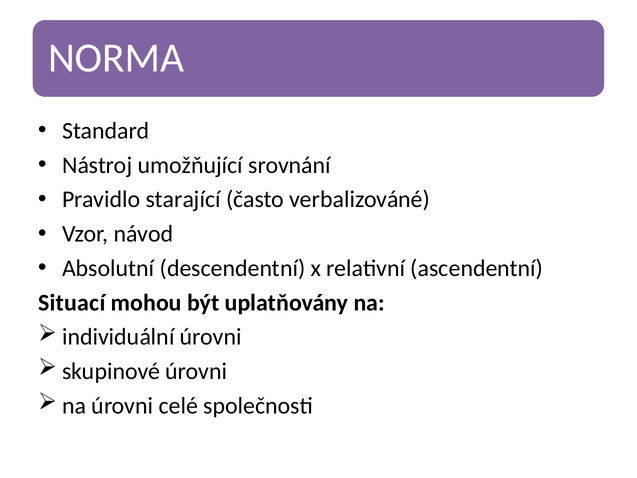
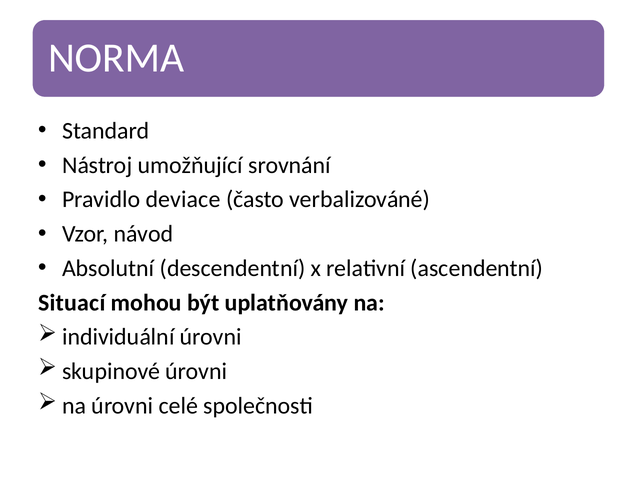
starající: starající -> deviace (183, 199)
